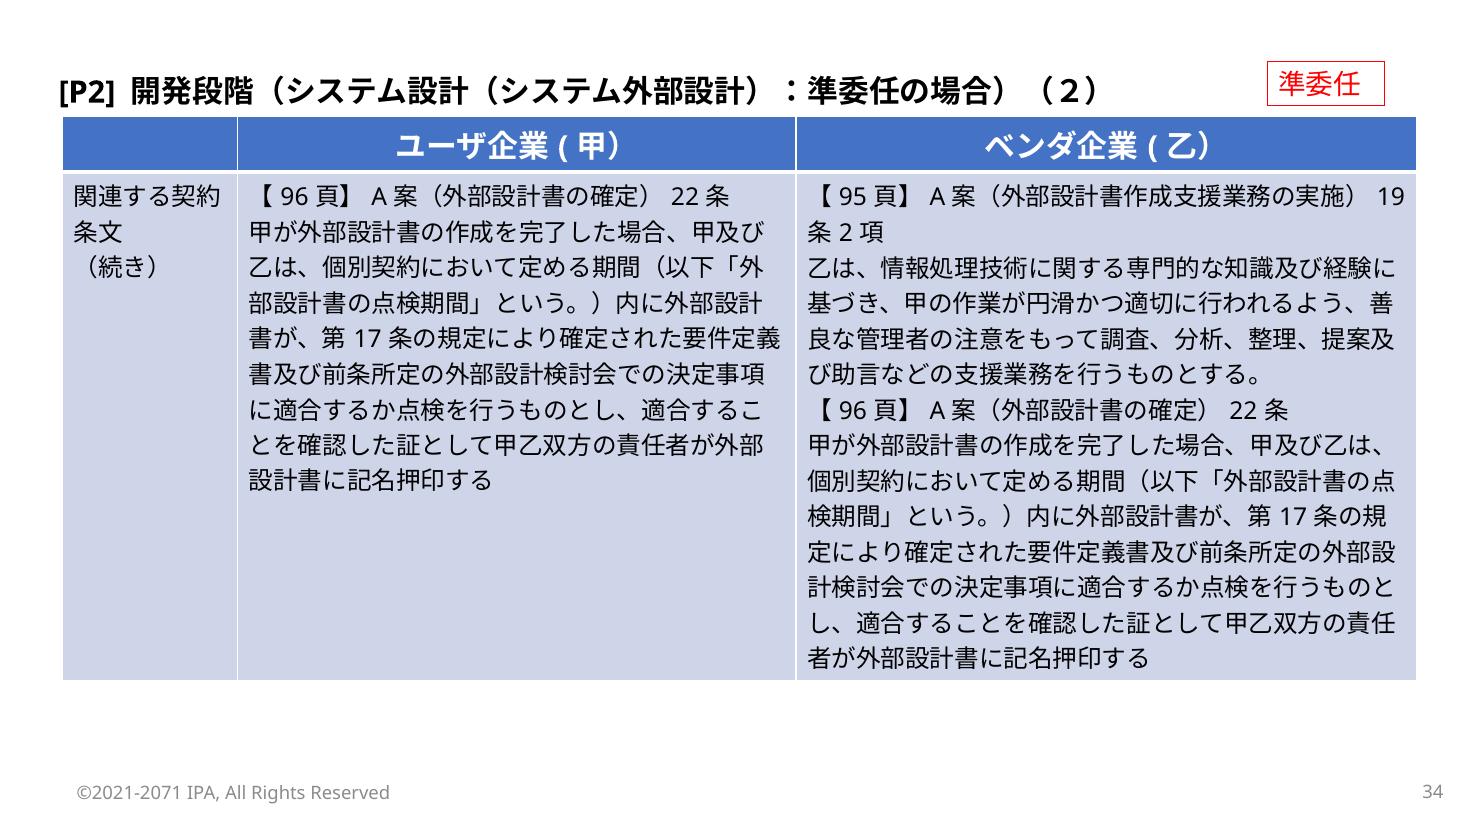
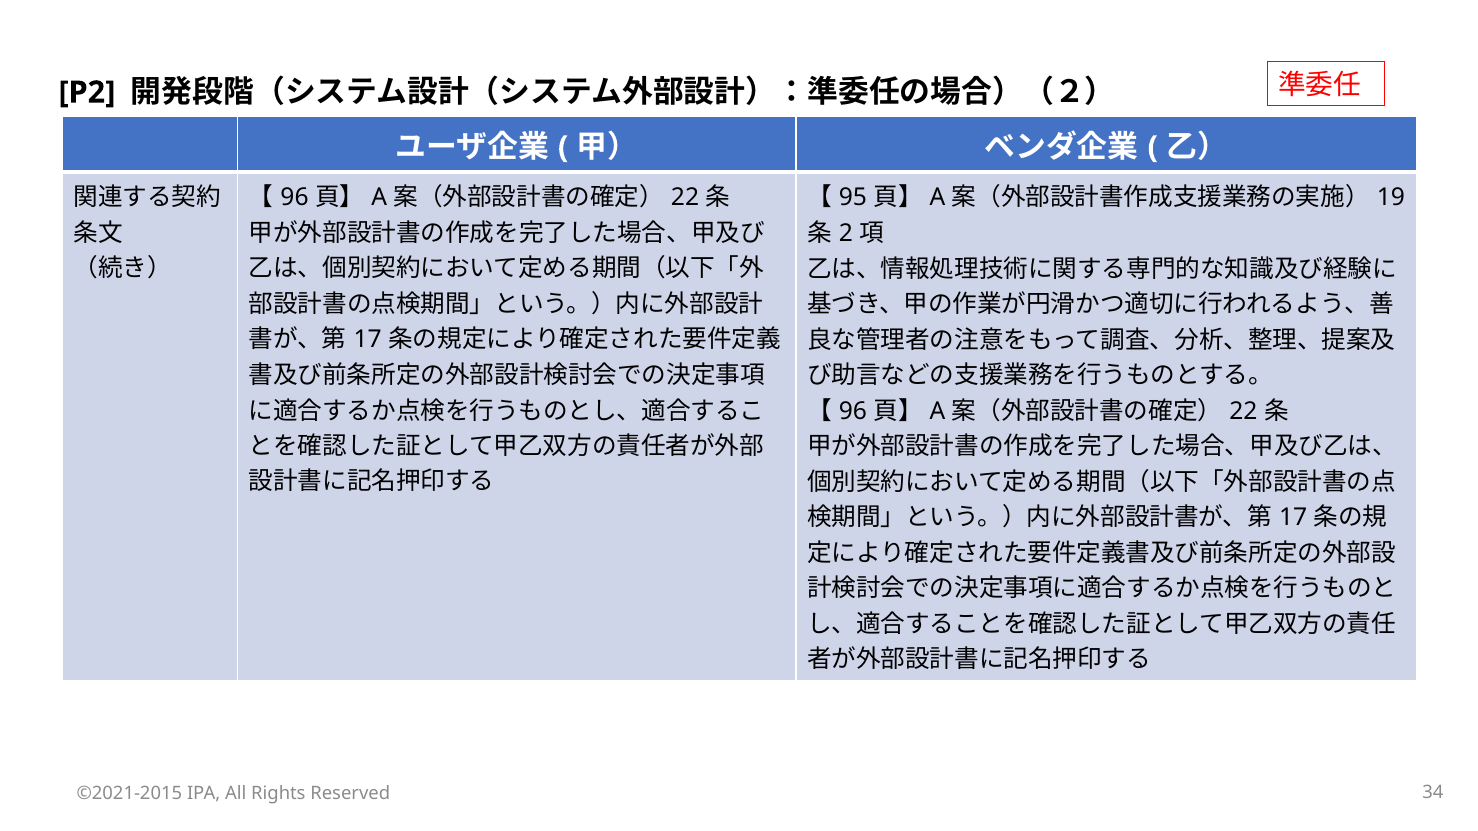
©2021-2071: ©2021-2071 -> ©2021-2015 (129, 794)
